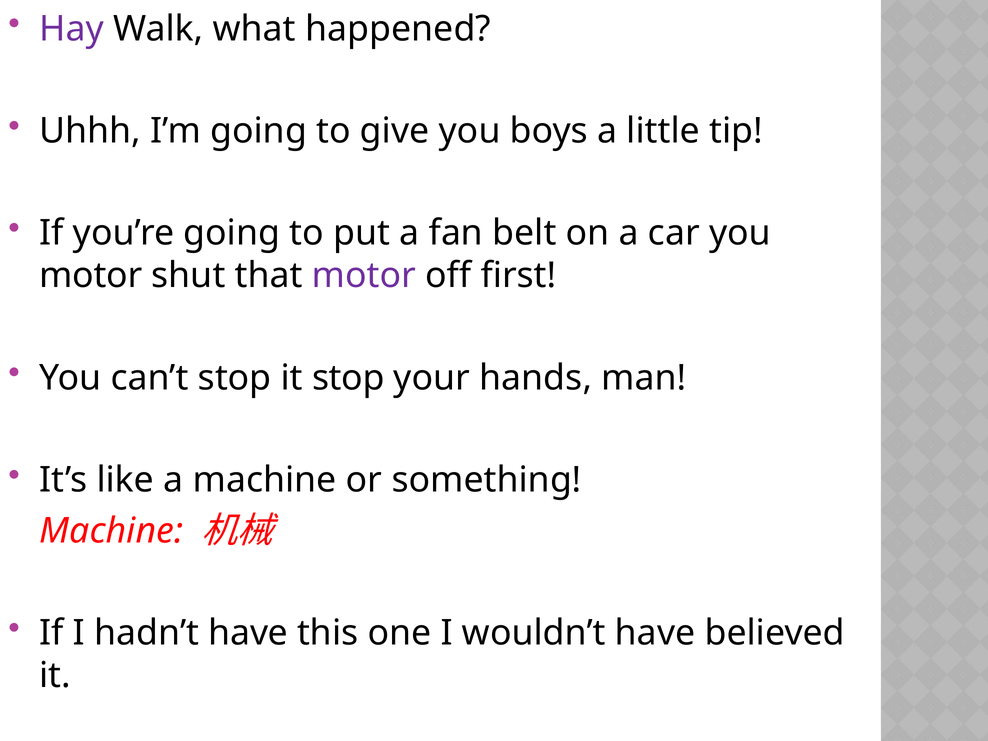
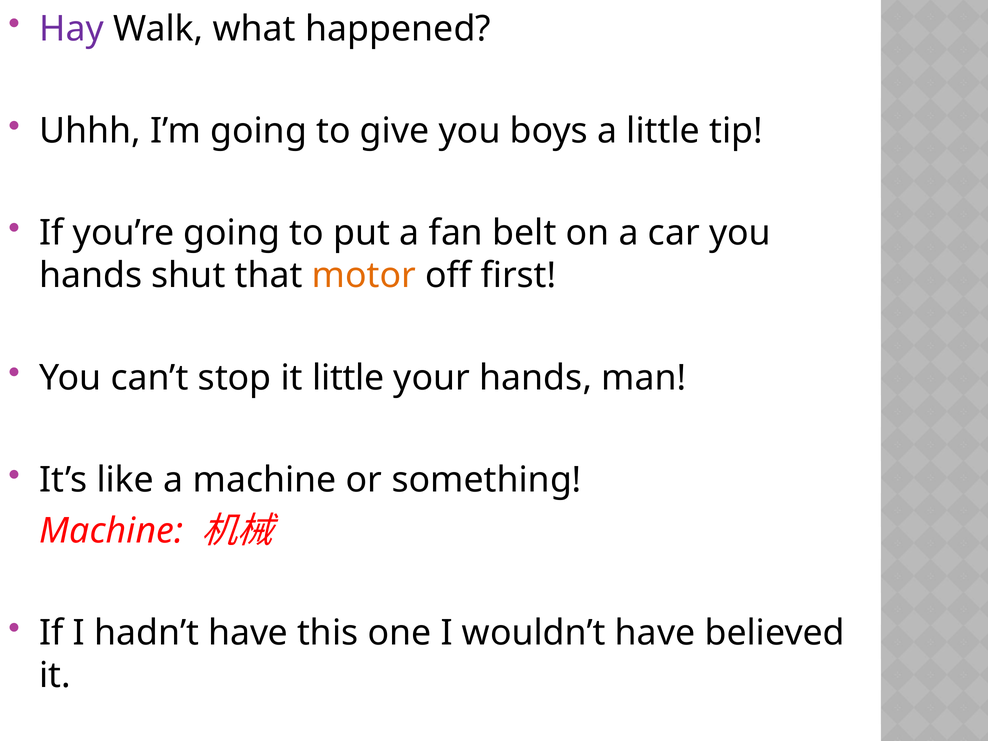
motor: motor -> hands (91, 276)
motor colour: purple -> orange (364, 276)
it stop: stop -> little (348, 378)
